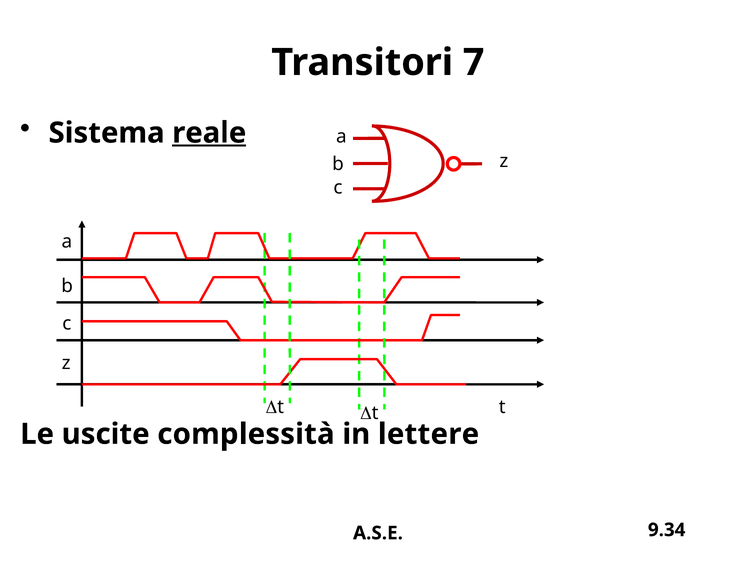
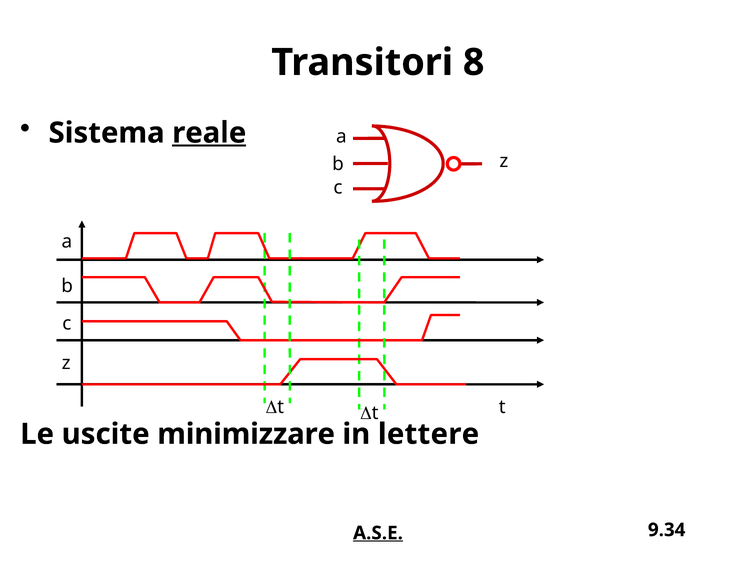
7: 7 -> 8 (474, 62)
complessità: complessità -> minimizzare (246, 434)
A.S.E underline: none -> present (378, 533)
